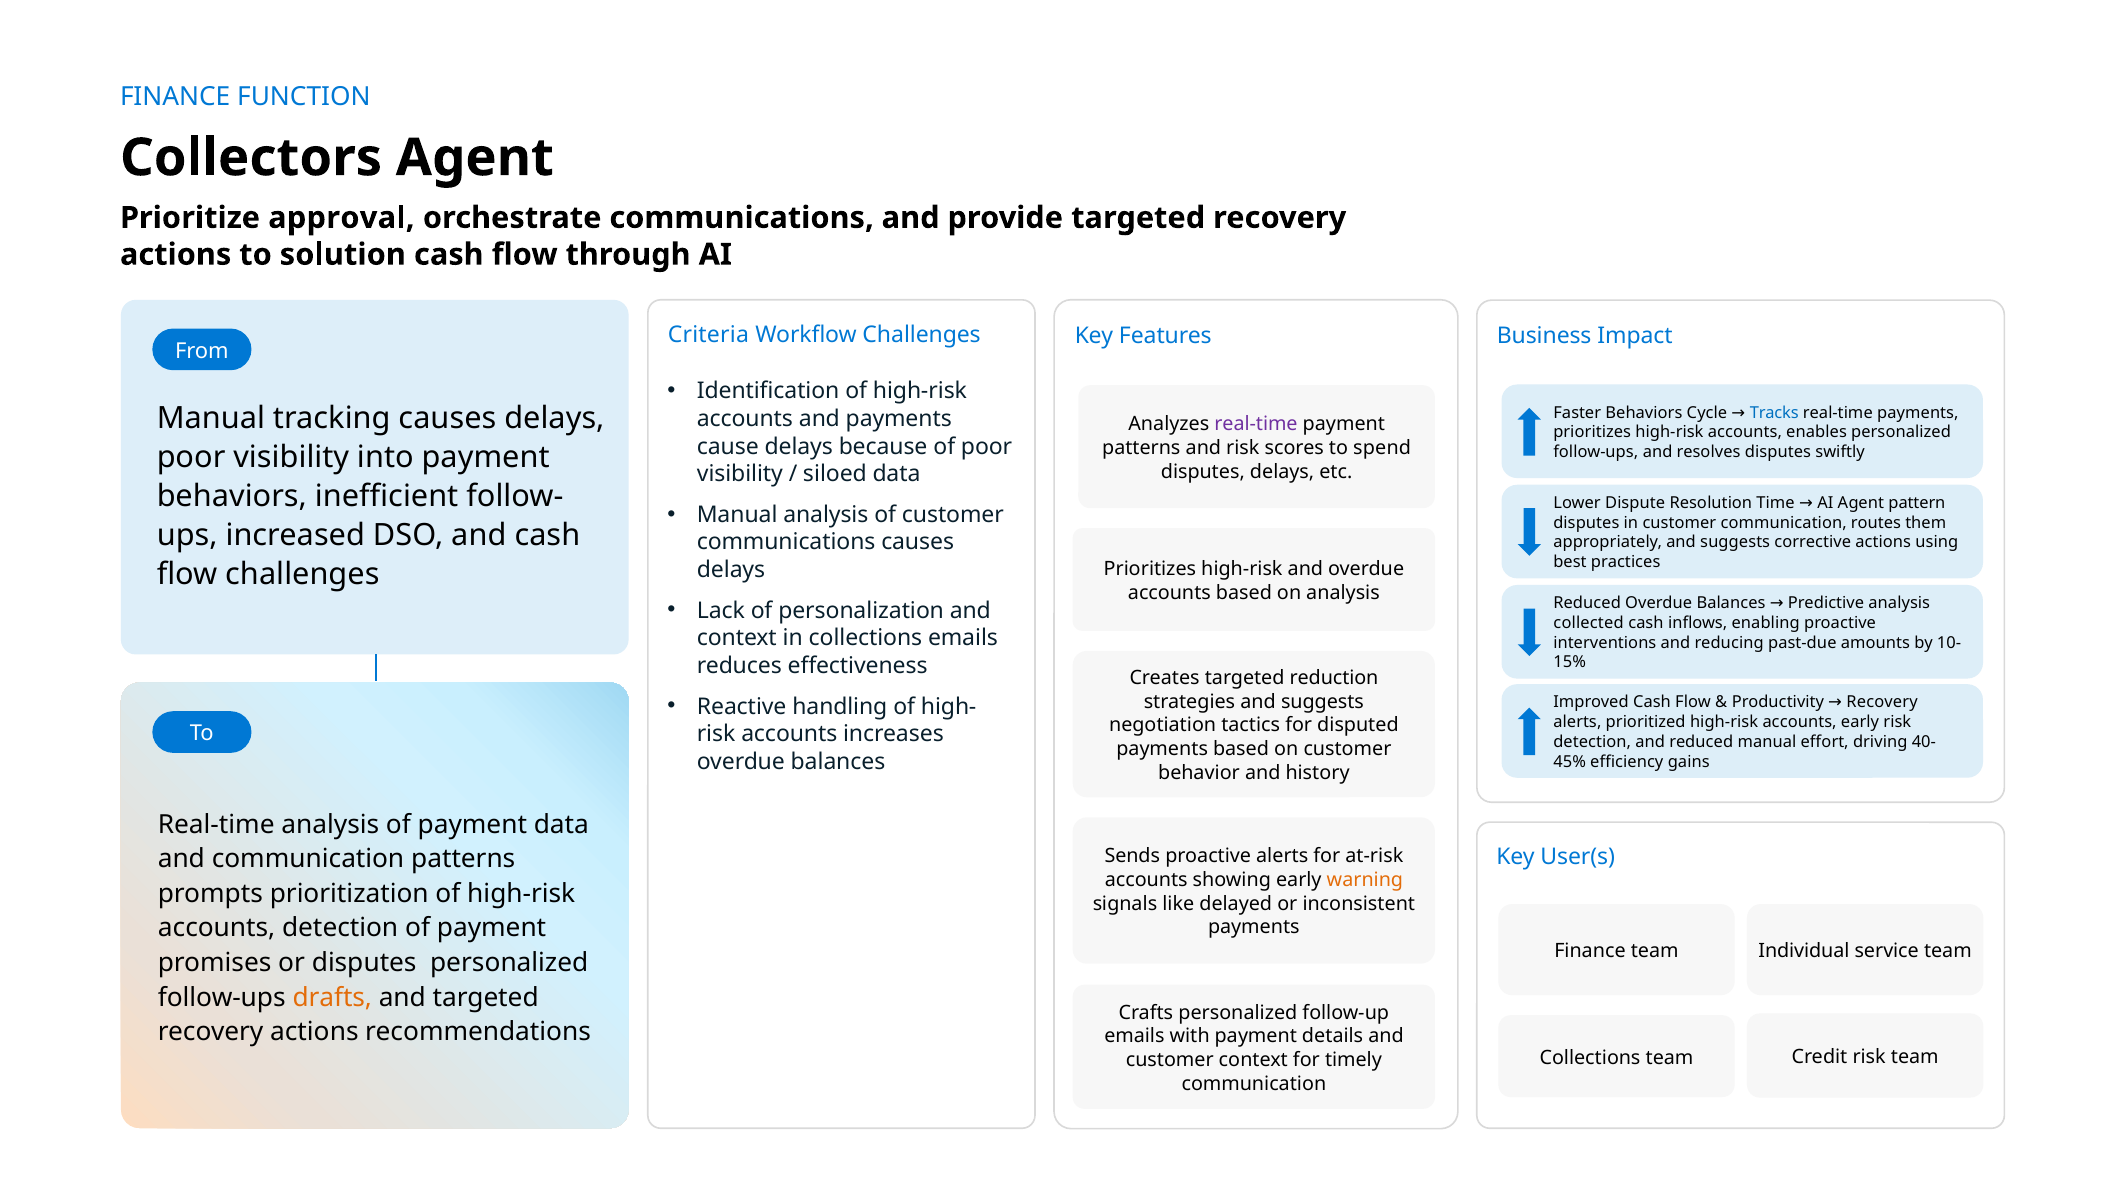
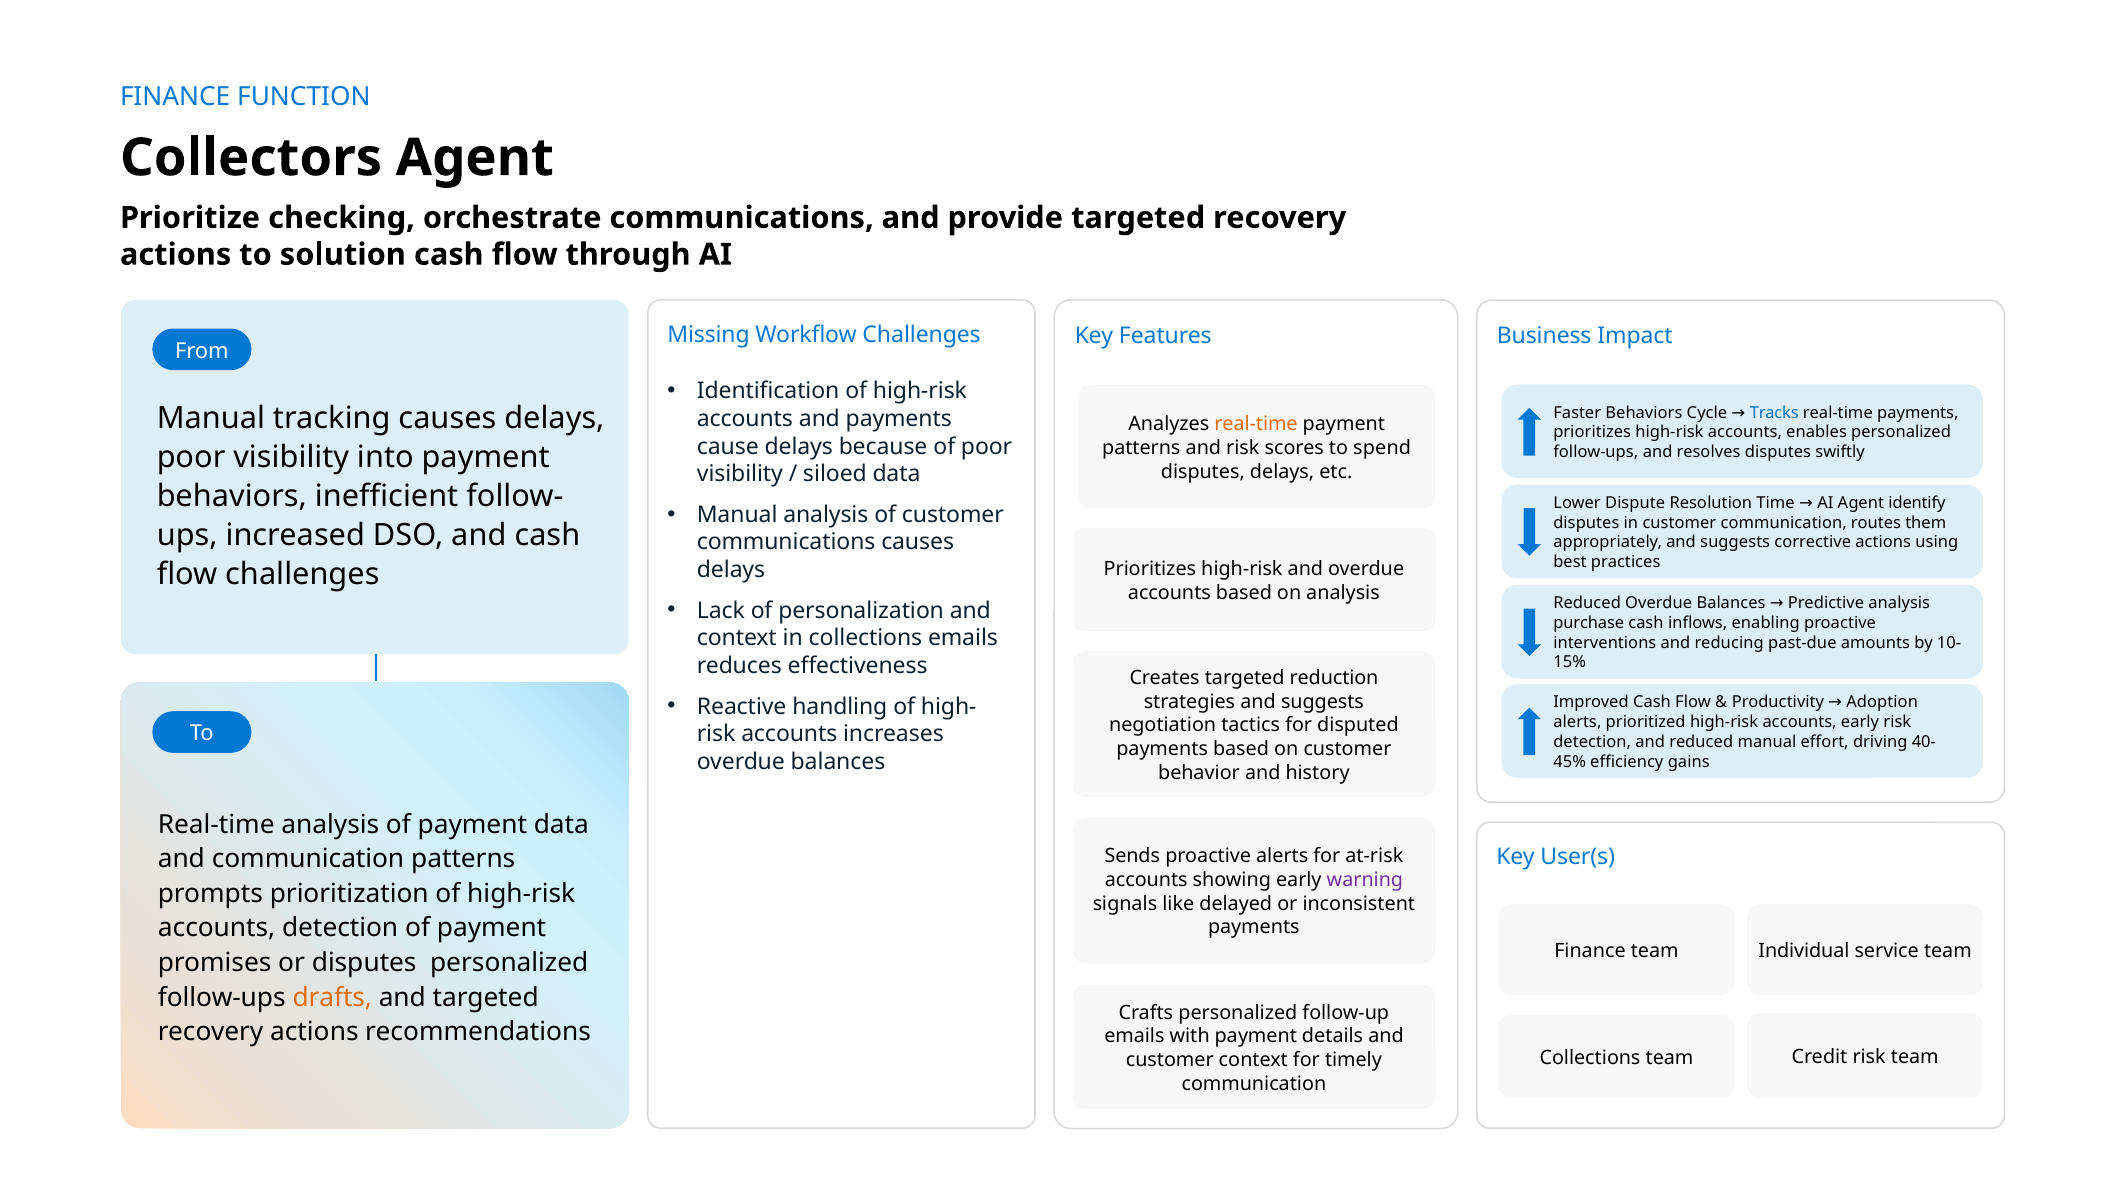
approval: approval -> checking (342, 218)
Criteria: Criteria -> Missing (709, 335)
real-time colour: purple -> orange (1256, 425)
pattern: pattern -> identify (1917, 503)
collected: collected -> purchase (1589, 623)
Recovery: Recovery -> Adoption (1882, 703)
warning colour: orange -> purple (1365, 880)
